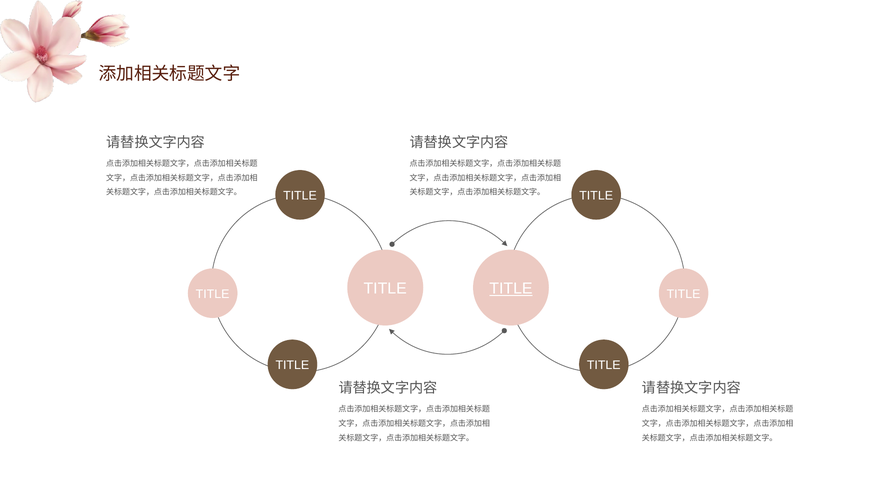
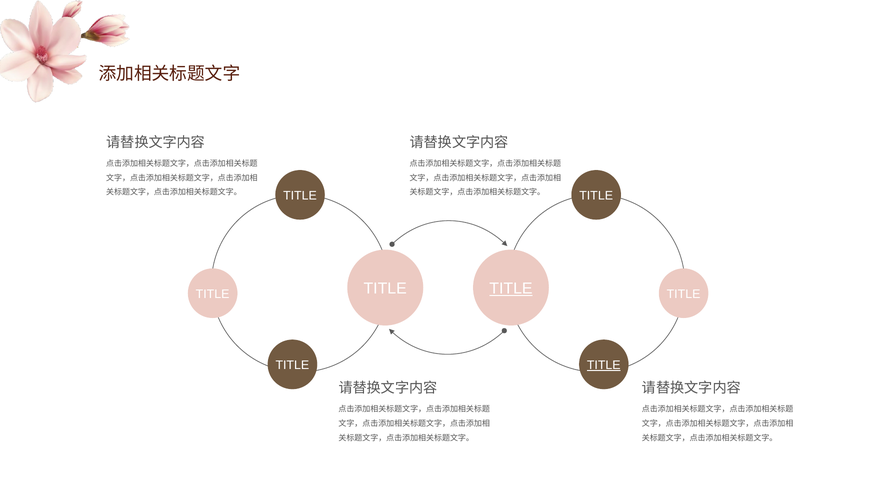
TITLE underline: none -> present (604, 365)
